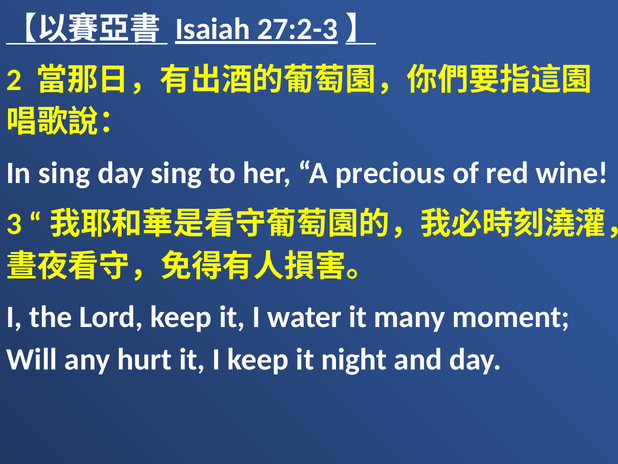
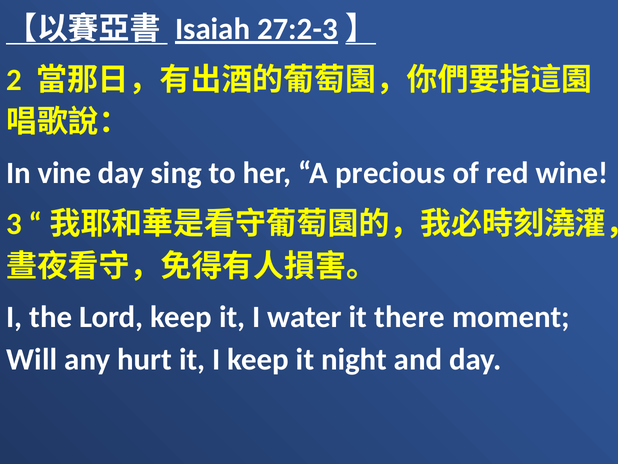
In sing: sing -> vine (65, 173)
many: many -> there (409, 317)
